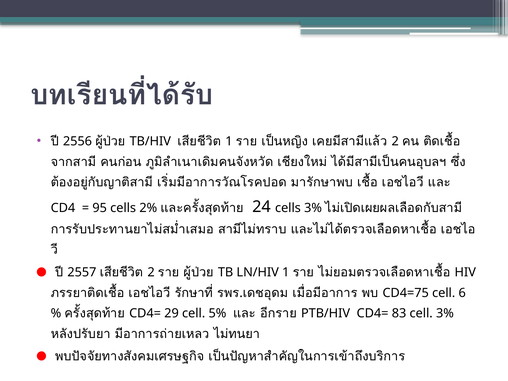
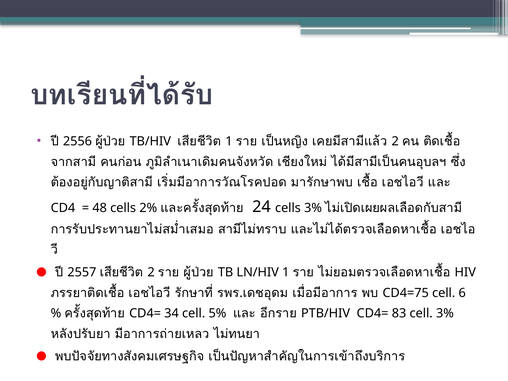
95: 95 -> 48 (100, 208)
29: 29 -> 34 (172, 313)
